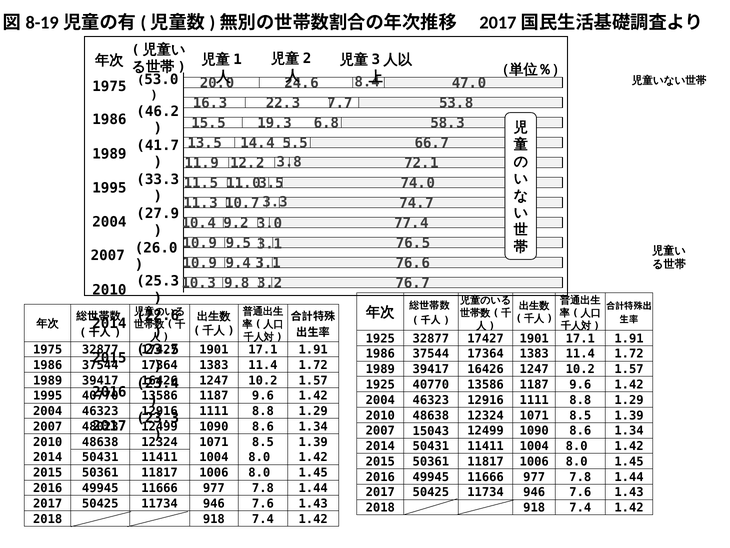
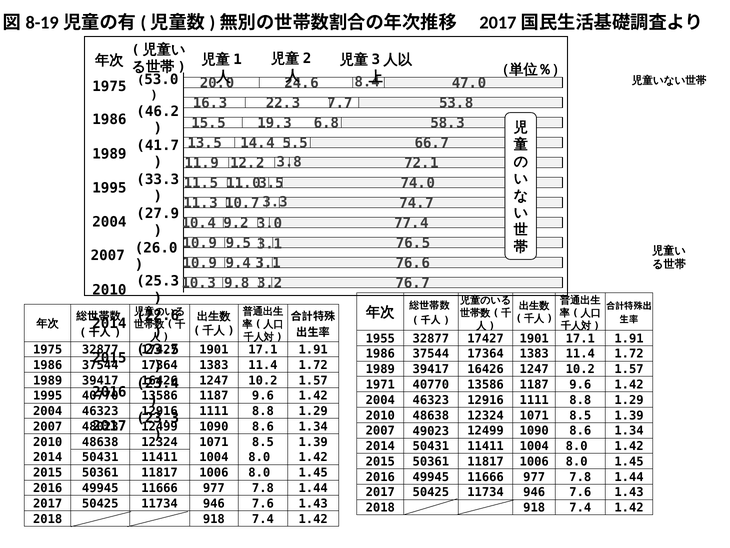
1925: 1925 -> 1955 (380, 338)
1925: 1925 -> 1971 (380, 384)
15043: 15043 -> 49023 (431, 431)
